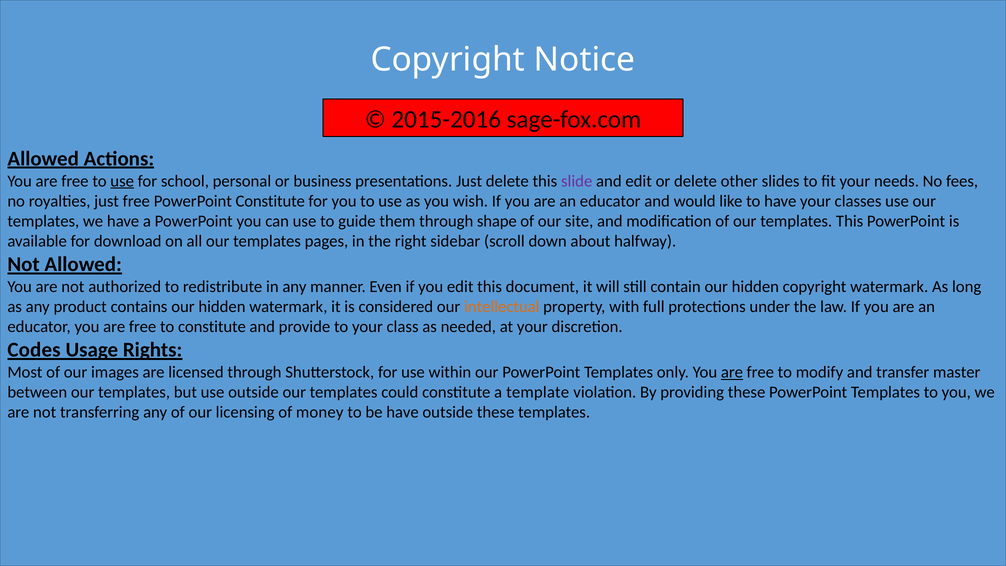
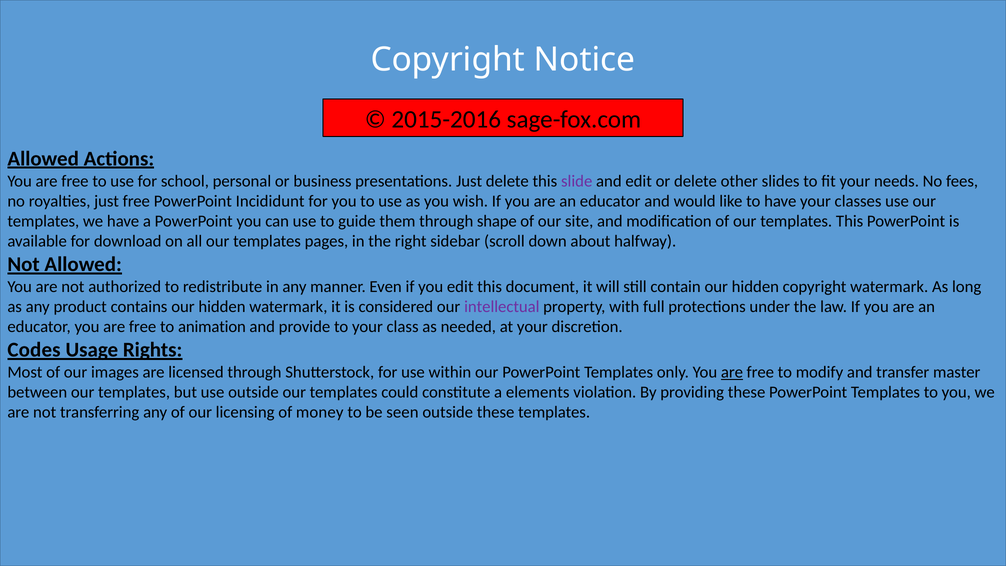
use underline: present -> none (122, 181)
PowerPoint Constitute: Constitute -> Incididunt (270, 201)
intellectual colour: orange -> purple (502, 307)
to constitute: constitute -> animation (212, 327)
template: template -> elements (538, 392)
be have: have -> seen (402, 412)
